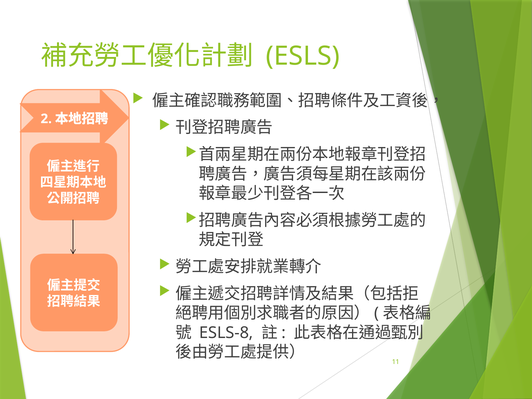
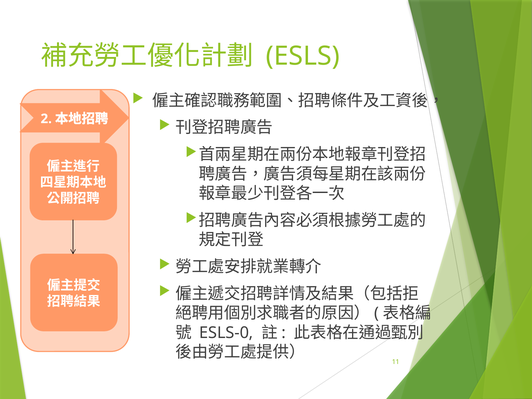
ESLS-8: ESLS-8 -> ESLS-0 (226, 333)
